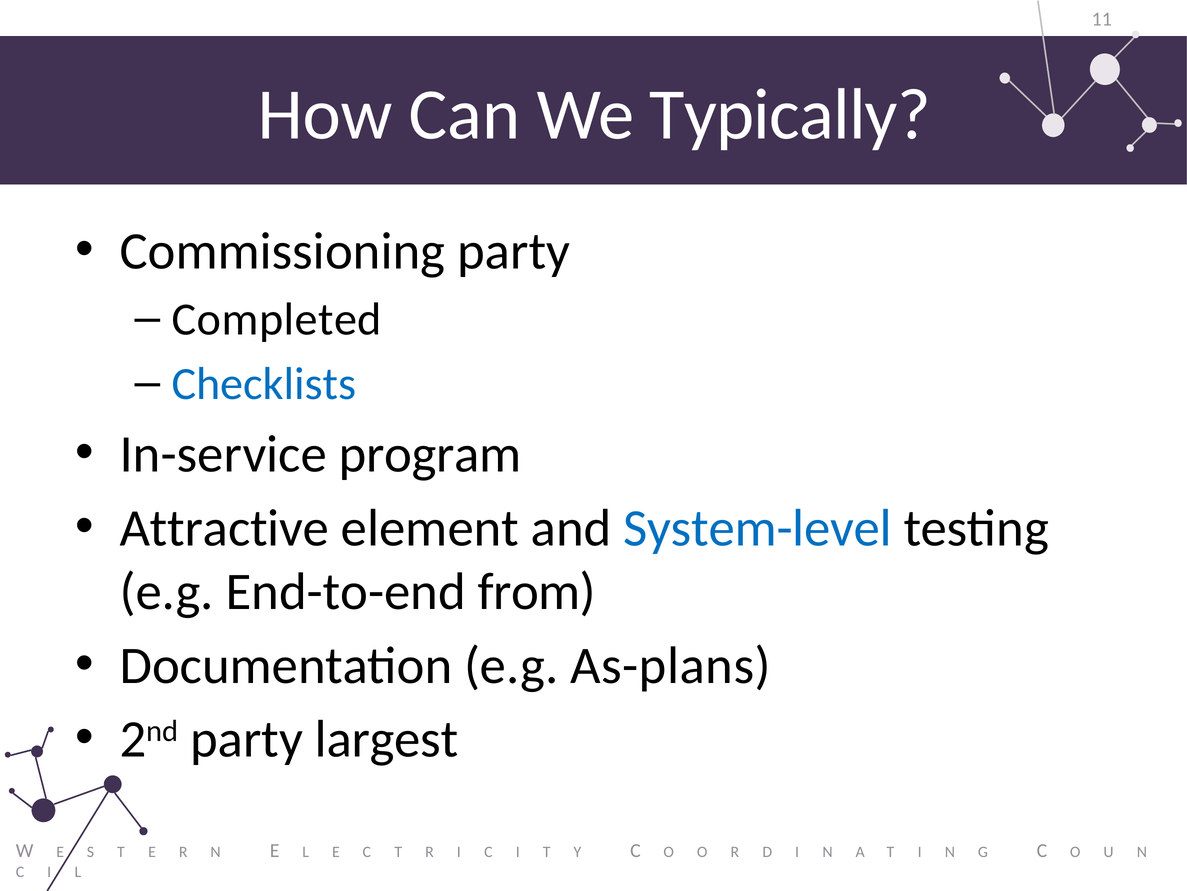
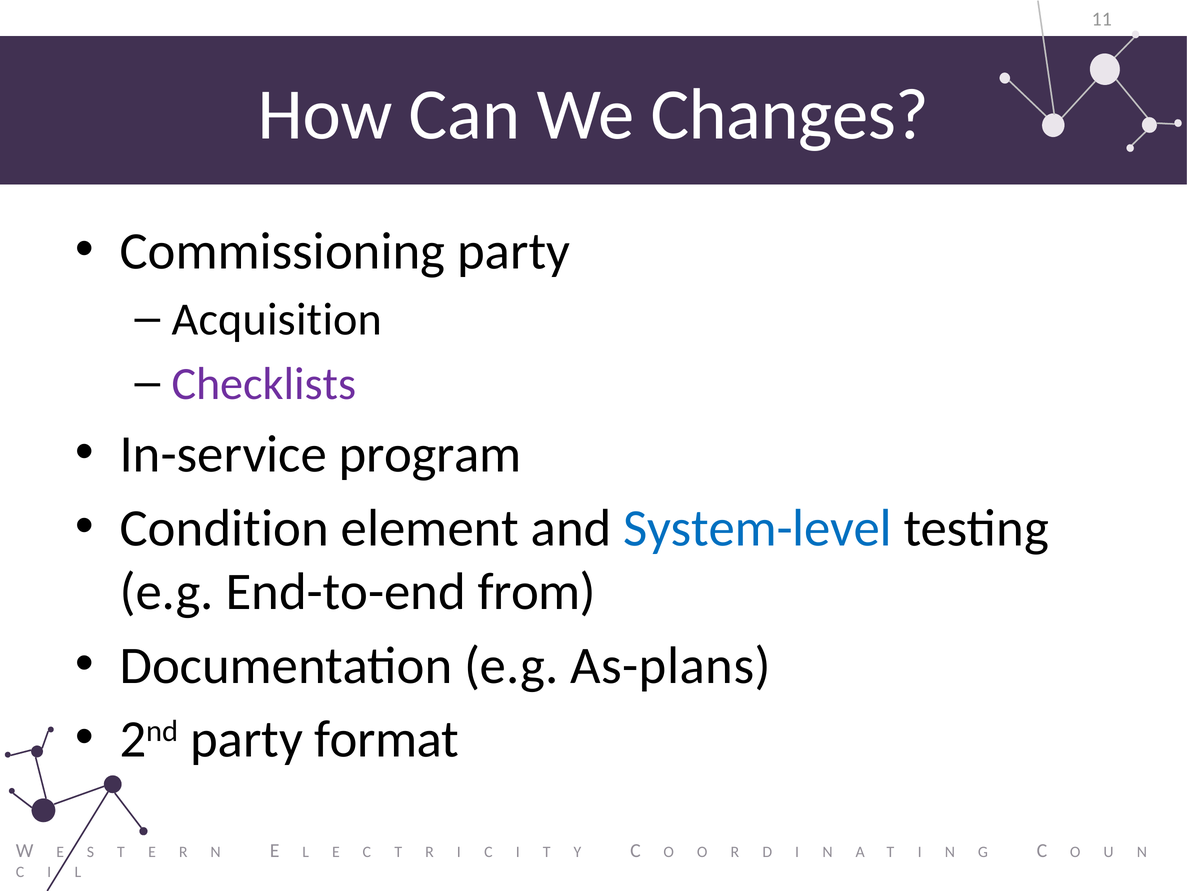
Typically: Typically -> Changes (790, 115)
Completed: Completed -> Acquisition (277, 319)
Checklists colour: blue -> purple (264, 384)
Attractive: Attractive -> Condition (224, 528)
largest: largest -> format (387, 739)
